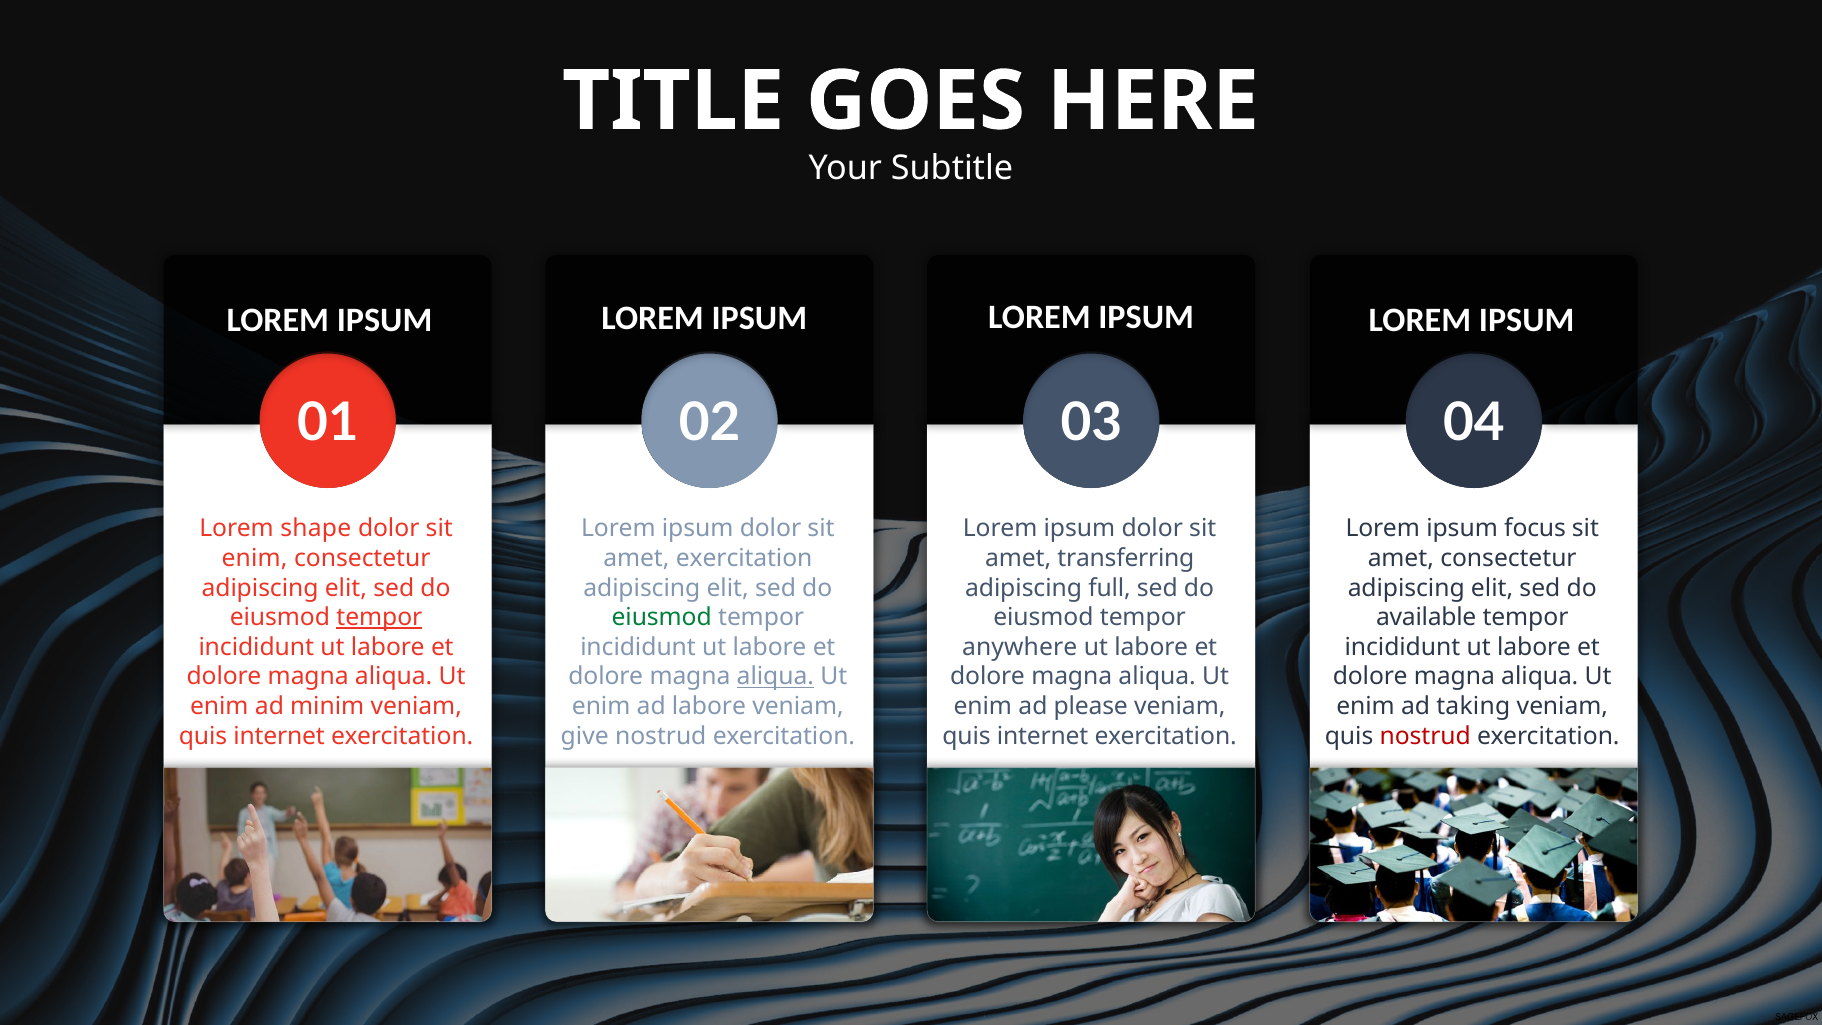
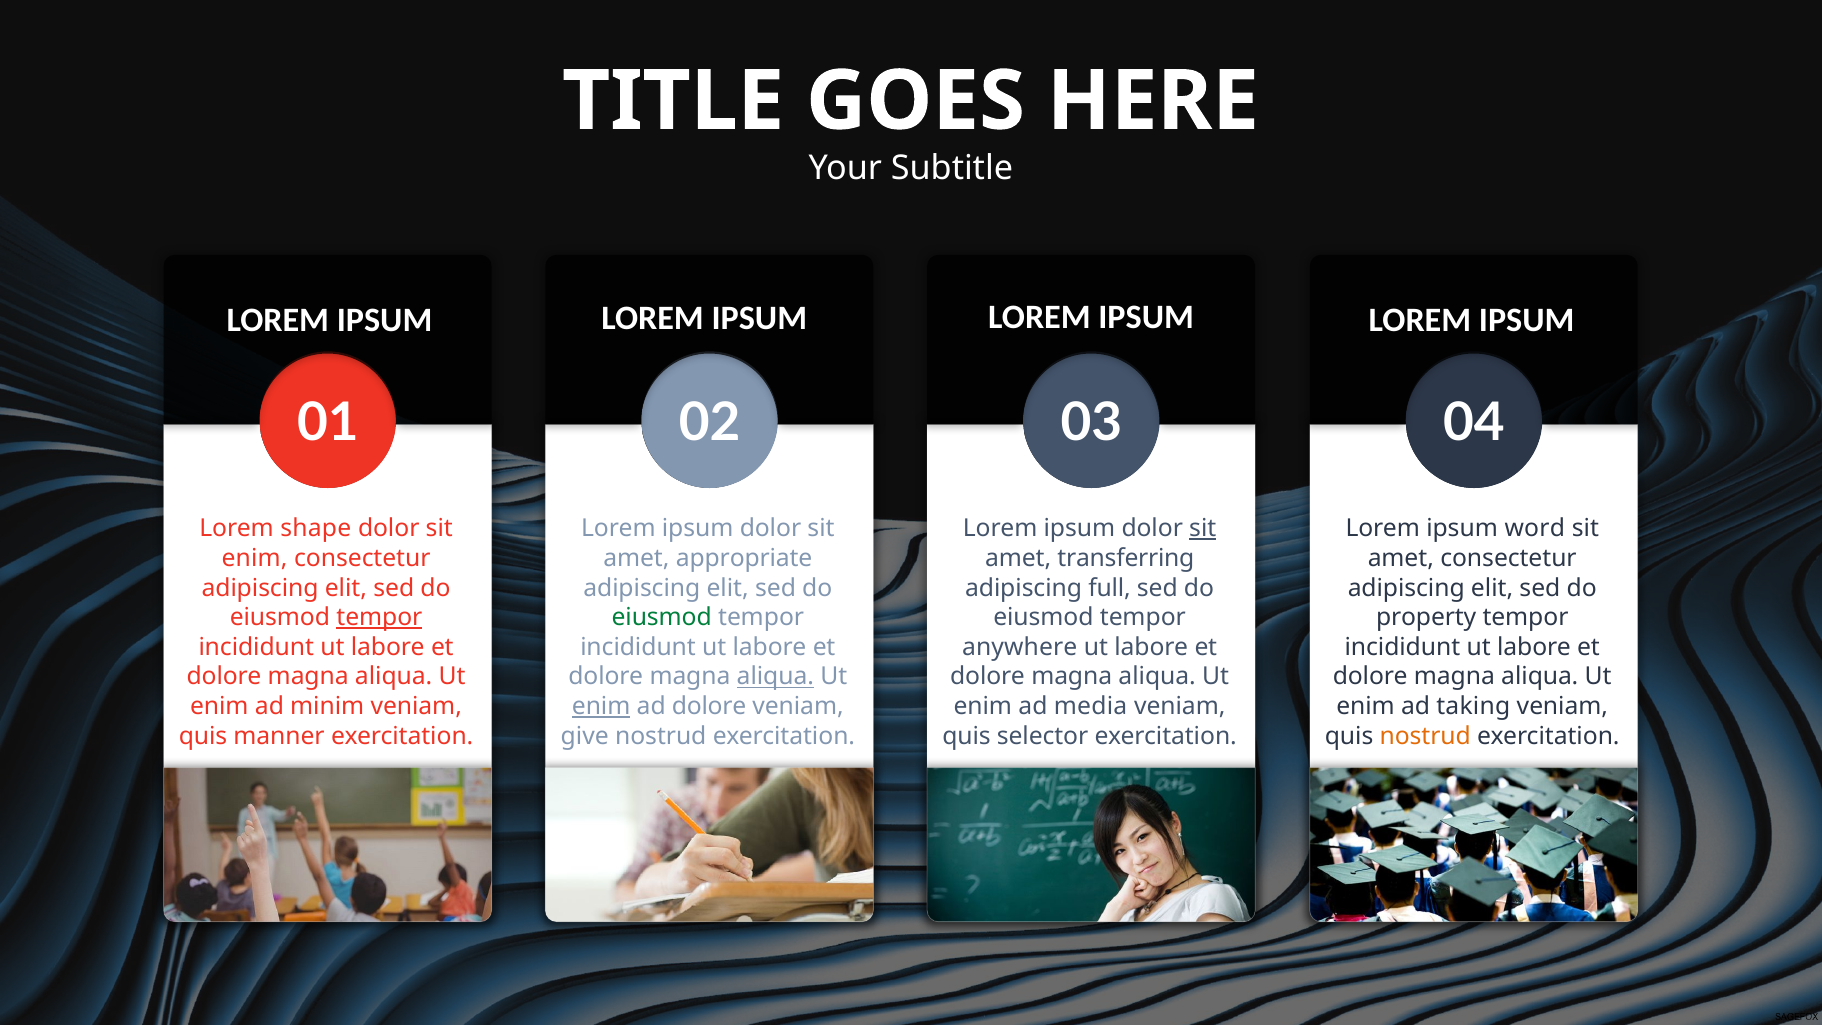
sit underline: none -> present (1203, 528)
focus: focus -> word (1535, 528)
amet exercitation: exercitation -> appropriate (744, 558)
available: available -> property (1426, 617)
enim underline: none -> present (601, 706)
ad labore: labore -> dolore (709, 706)
please: please -> media (1091, 706)
internet: internet -> manner (279, 736)
internet: internet -> selector (1043, 736)
nostrud colour: red -> orange (1425, 736)
